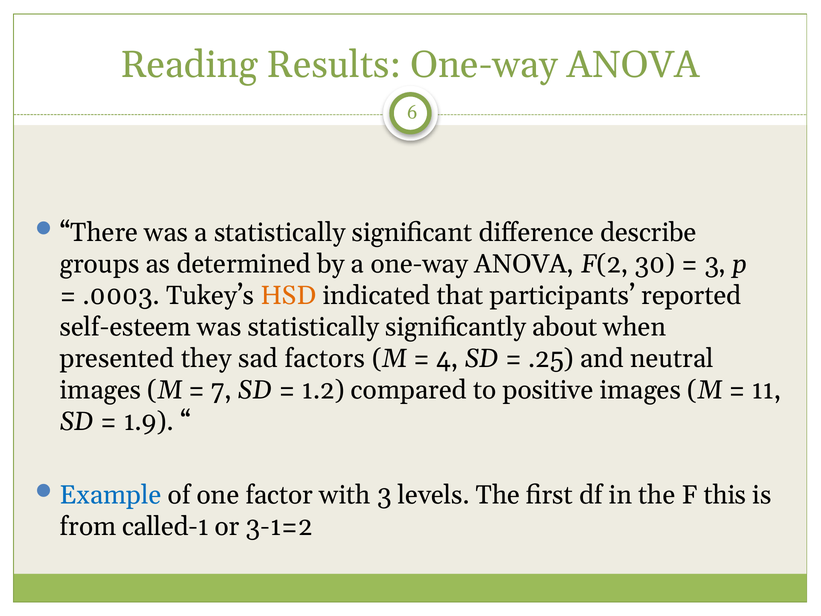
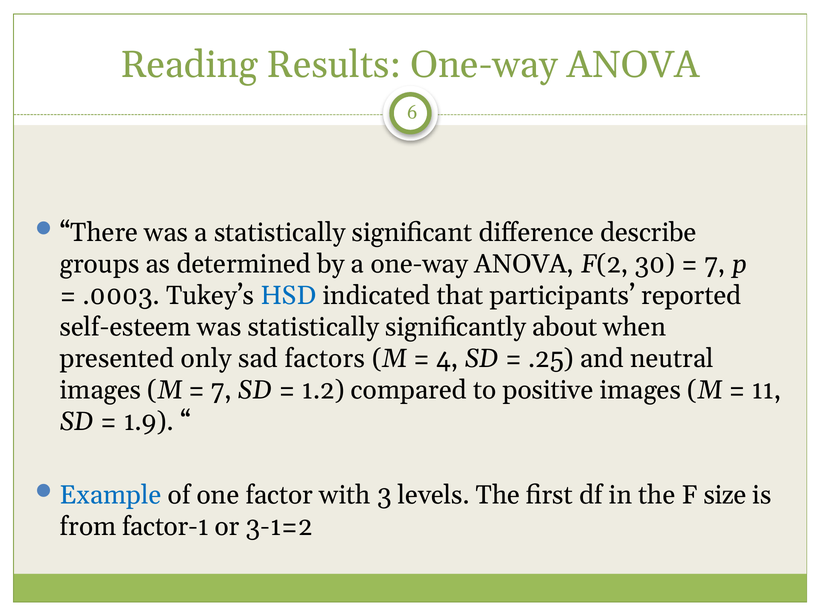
3: 3 -> 7 (715, 264)
HSD colour: orange -> blue (288, 295)
they: they -> only (206, 358)
this: this -> size (725, 495)
called-1: called-1 -> factor-1 (166, 527)
